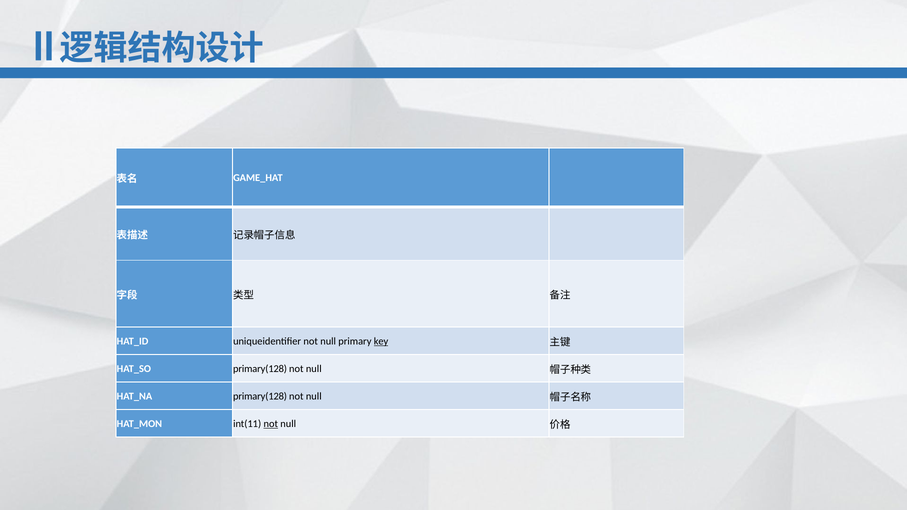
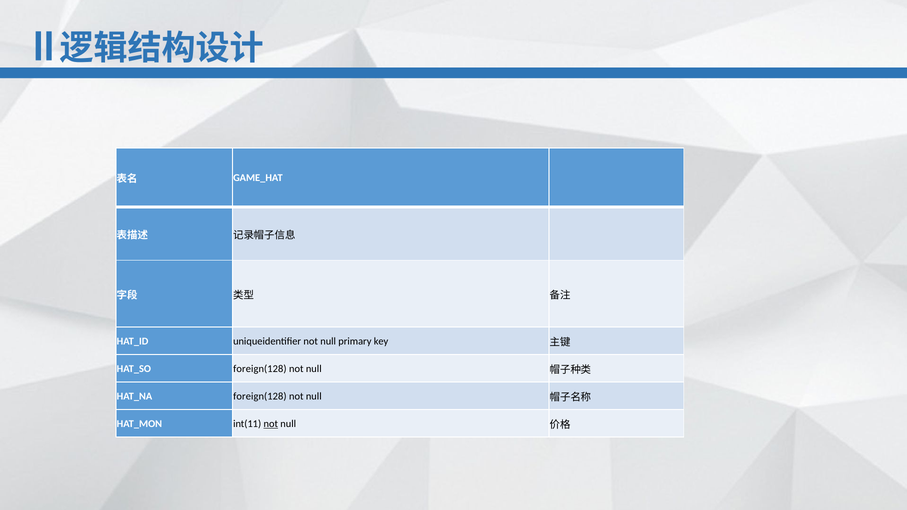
key underline: present -> none (381, 341)
primary(128: primary(128 -> foreign(128 (260, 369)
primary(128: primary(128 -> foreign(128 (260, 396)
